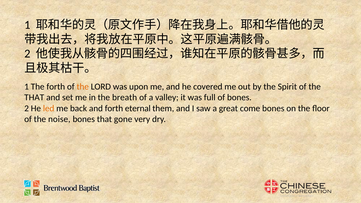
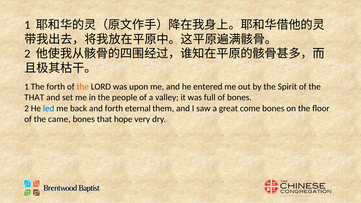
covered: covered -> entered (208, 87)
breath: breath -> people (125, 97)
led colour: orange -> blue (49, 108)
noise: noise -> came (59, 119)
gone: gone -> hope (123, 119)
